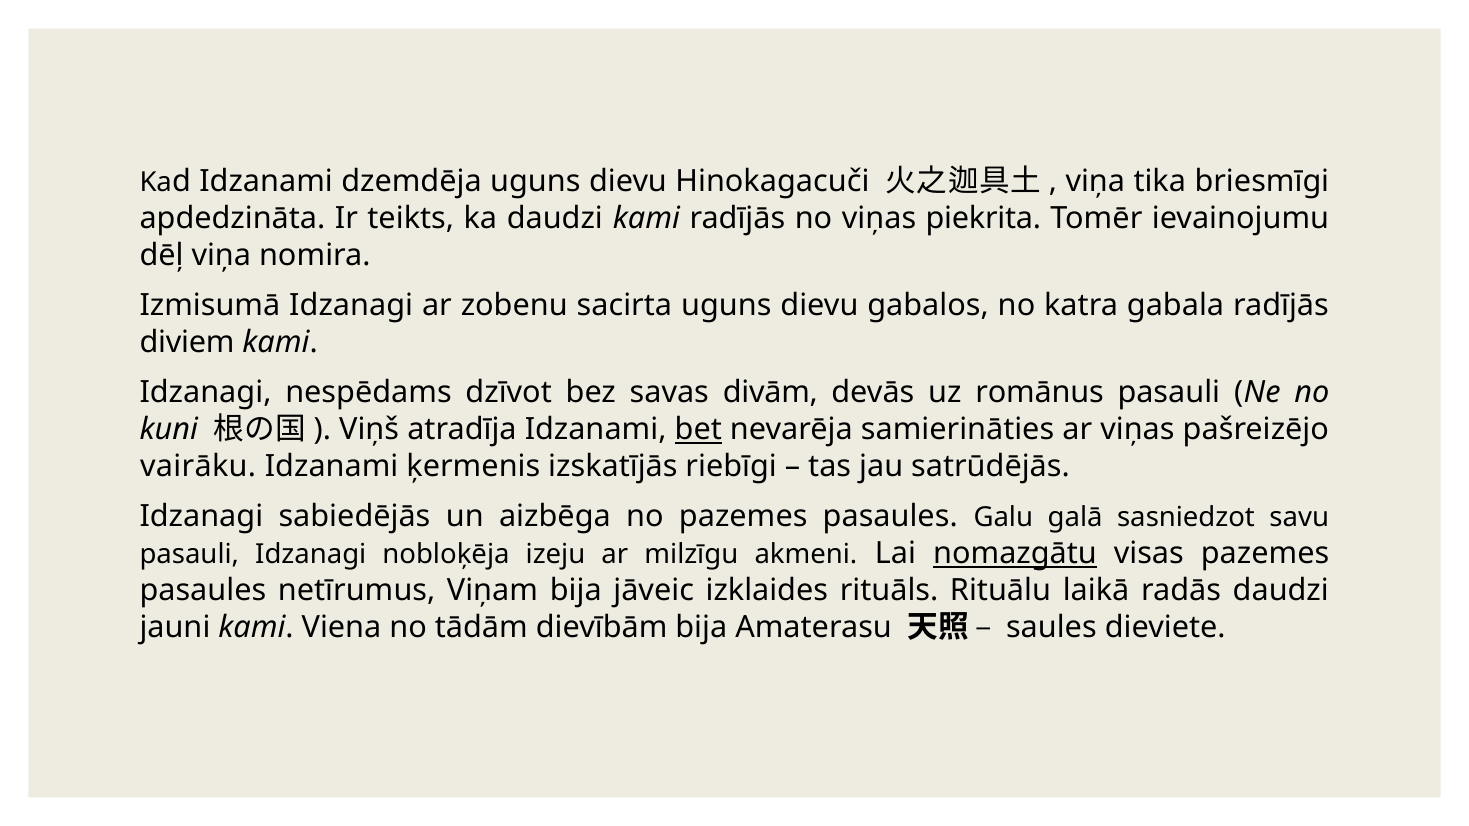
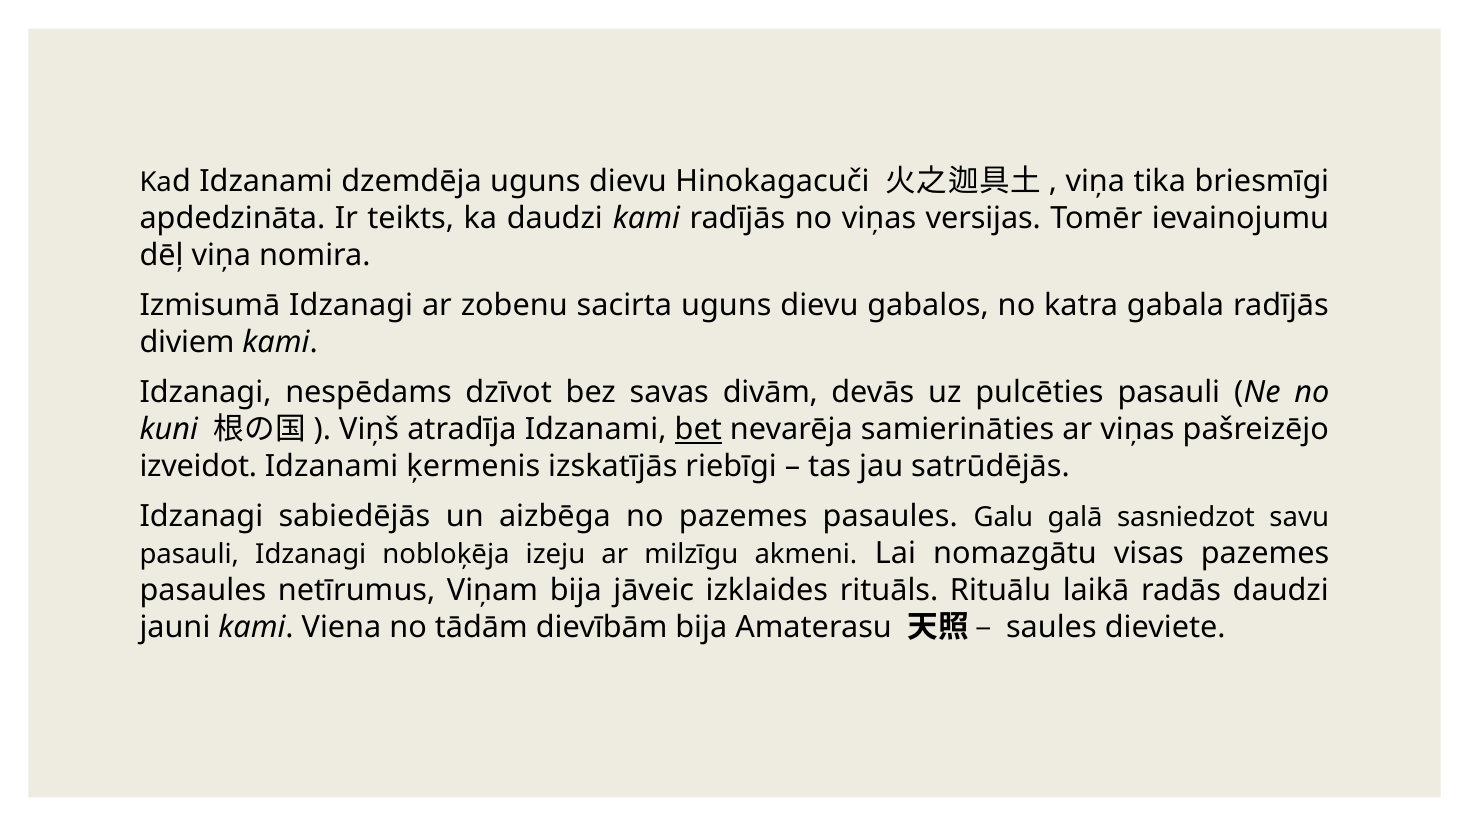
piekrita: piekrita -> versijas (983, 218)
romānus: romānus -> pulcēties (1039, 393)
vairāku: vairāku -> izveidot (198, 467)
nomazgātu underline: present -> none (1015, 554)
